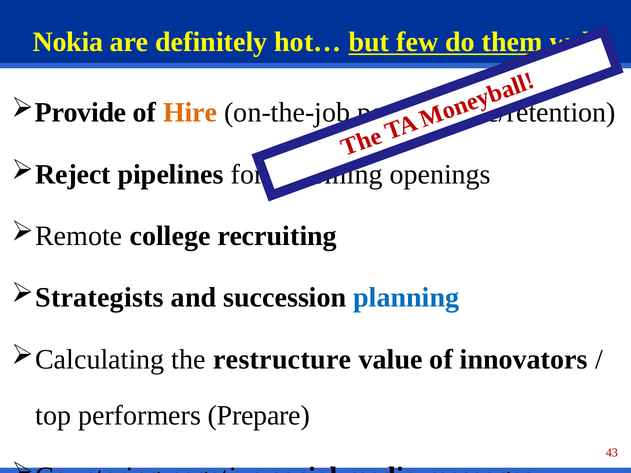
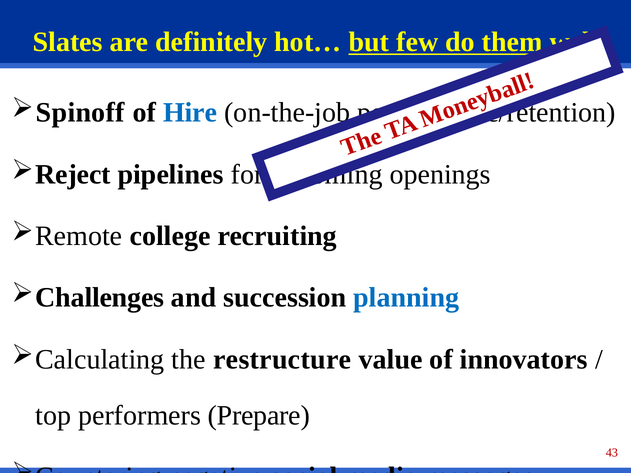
Nokia: Nokia -> Slates (68, 42)
Provide: Provide -> Spinoff (80, 113)
Hire colour: orange -> blue (190, 113)
Strategists: Strategists -> Challenges (100, 298)
